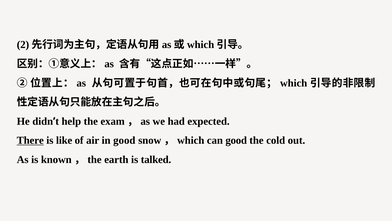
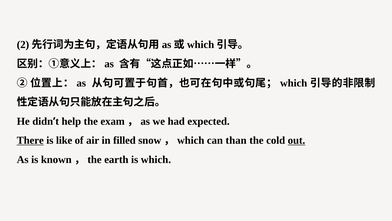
in good: good -> filled (124, 140)
can good: good -> than (236, 140)
out underline: none -> present (297, 140)
is talked: talked -> which (156, 159)
